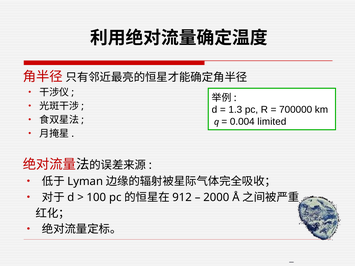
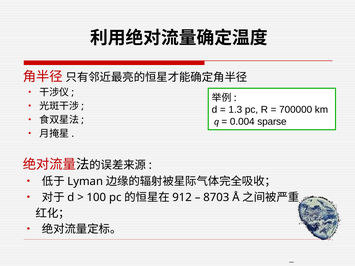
limited: limited -> sparse (272, 122)
2000: 2000 -> 8703 (216, 198)
